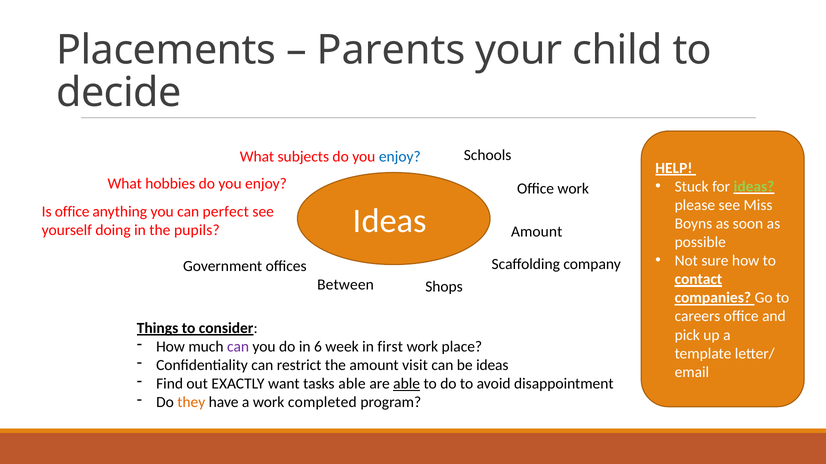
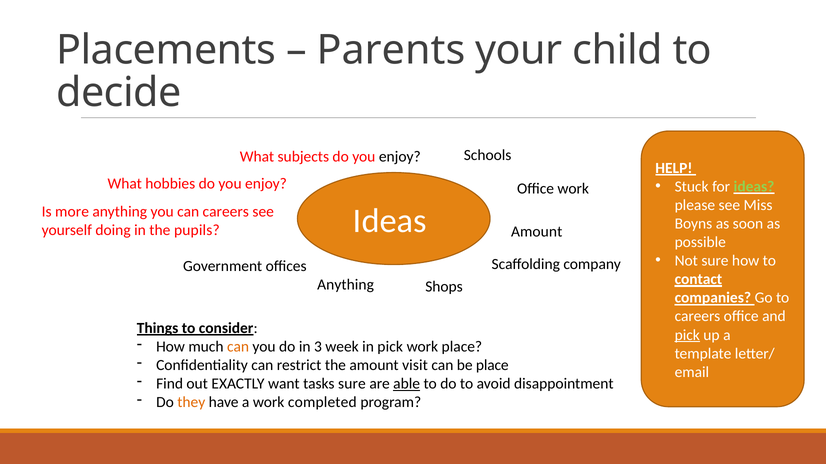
enjoy colour: blue -> black (400, 157)
Is office: office -> more (72, 212)
can perfect: perfect -> careers (226, 212)
Between: Between -> Anything (346, 285)
pick underline: none -> present (687, 335)
can colour: purple -> orange (238, 347)
6: 6 -> 3 (318, 347)
in first: first -> pick (390, 347)
be ideas: ideas -> place (492, 366)
tasks able: able -> sure (352, 384)
